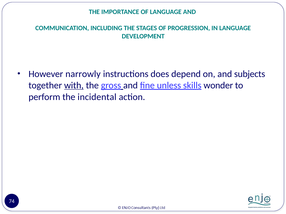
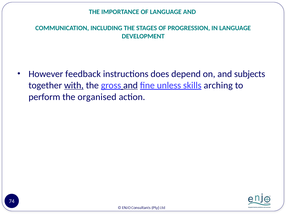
narrowly: narrowly -> feedback (83, 74)
and underline: none -> present (131, 86)
wonder: wonder -> arching (218, 86)
incidental: incidental -> organised (97, 97)
